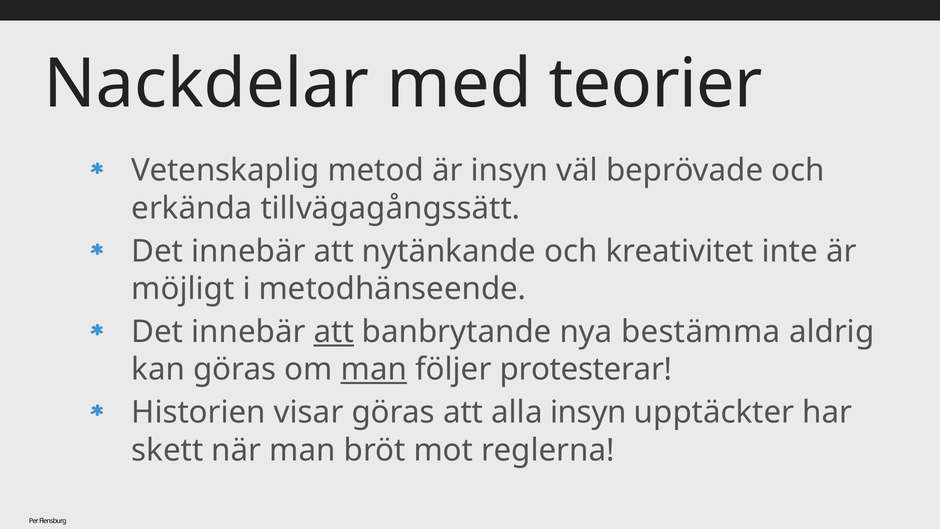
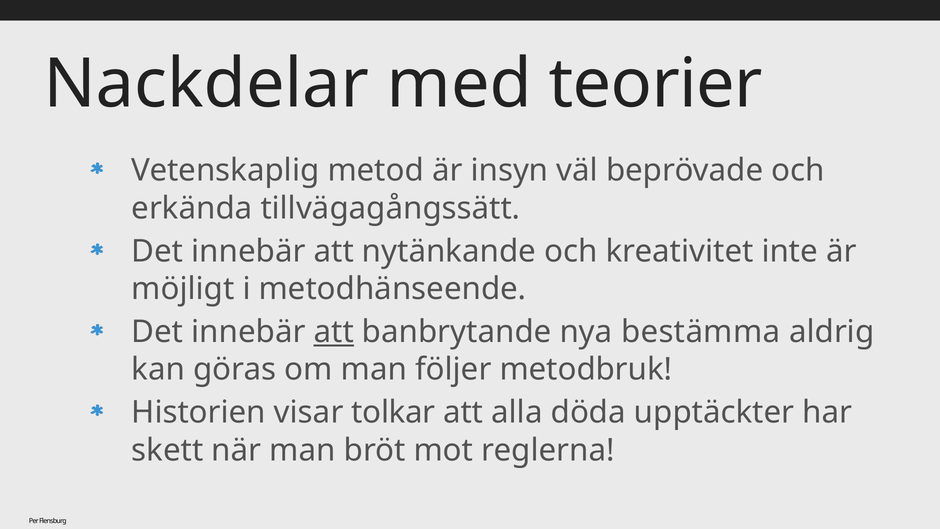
man underline: present -> none (374, 369)
protesterar: protesterar -> metodbruk (586, 369)
visar göras: göras -> tolkar (393, 412)
alla insyn: insyn -> döda (588, 412)
